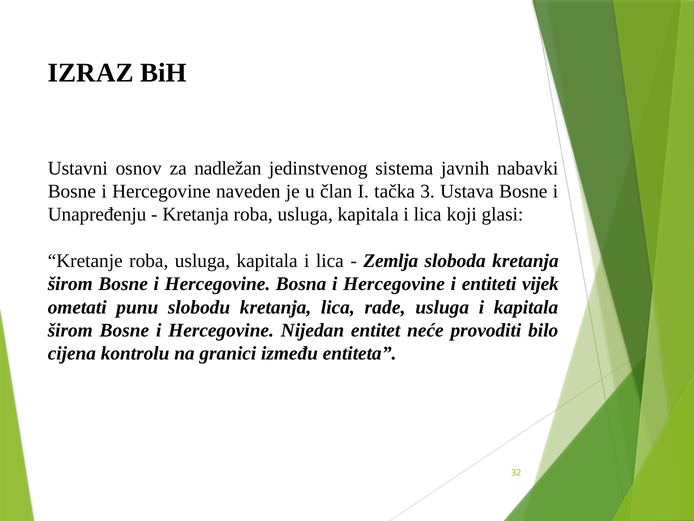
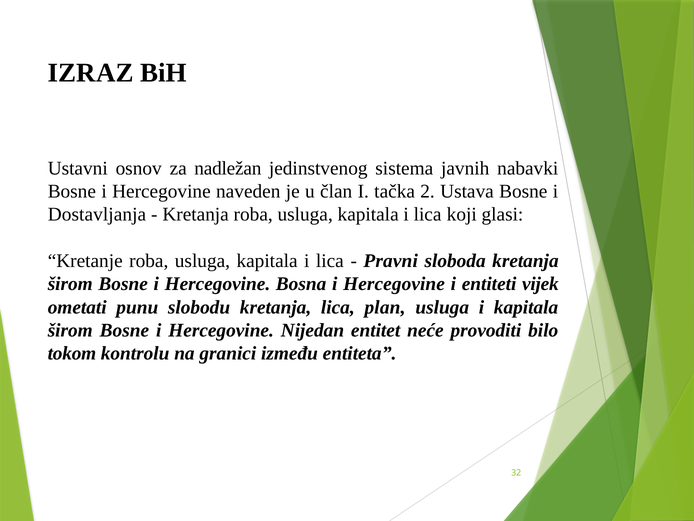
3: 3 -> 2 (428, 191)
Unapređenju: Unapređenju -> Dostavljanja (97, 214)
Zemlja: Zemlja -> Pravni (391, 261)
rade: rade -> plan (385, 307)
cijena: cijena -> tokom (72, 353)
